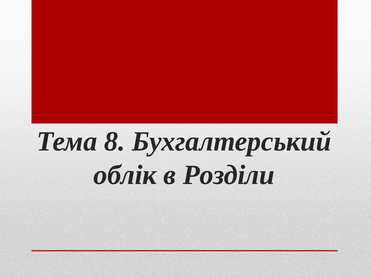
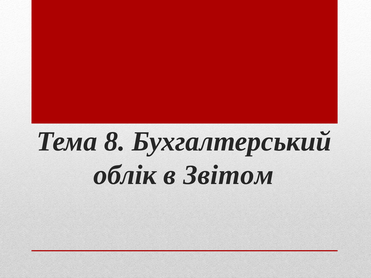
Розділи: Розділи -> Звітом (228, 175)
